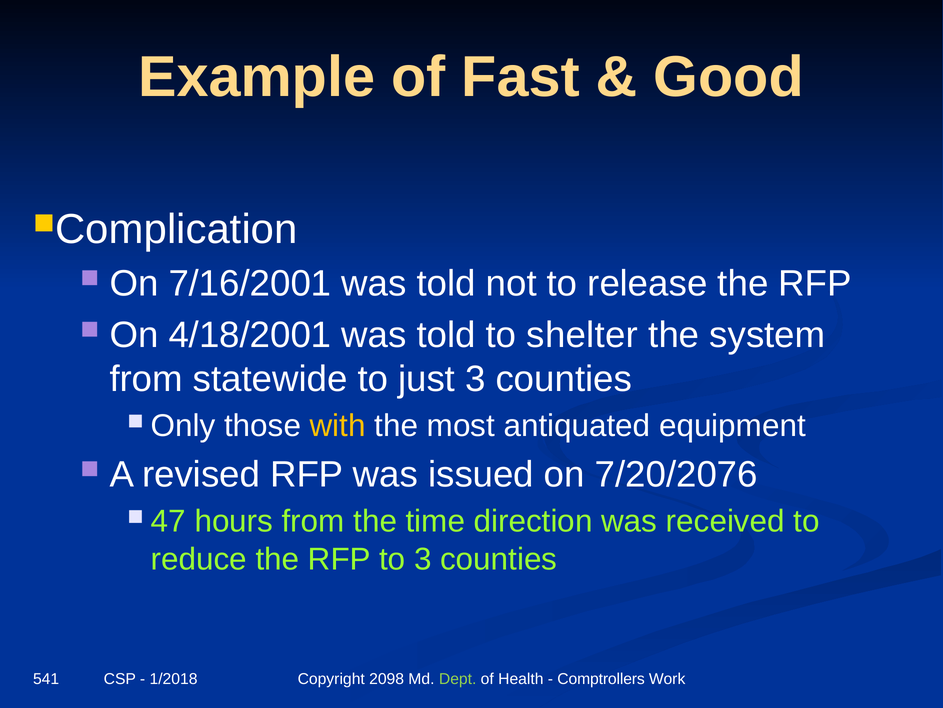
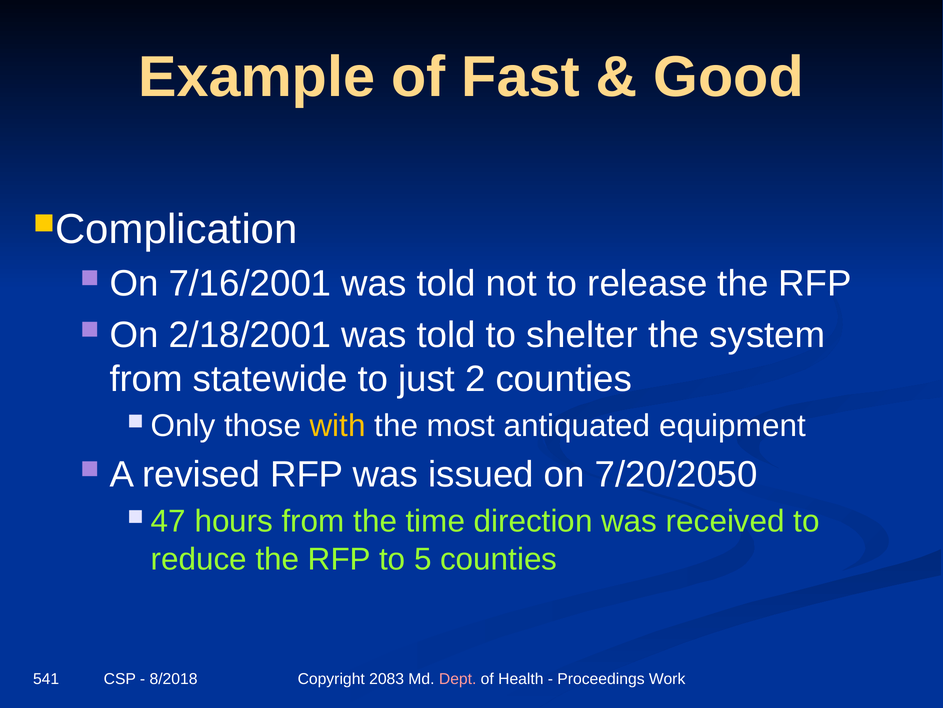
4/18/2001: 4/18/2001 -> 2/18/2001 (250, 335)
just 3: 3 -> 2 (475, 379)
7/20/2076: 7/20/2076 -> 7/20/2050 (676, 474)
to 3: 3 -> 5 (423, 559)
1/2018: 1/2018 -> 8/2018 (174, 678)
2098: 2098 -> 2083 (387, 678)
Dept colour: light green -> pink (458, 678)
Comptrollers: Comptrollers -> Proceedings (601, 678)
